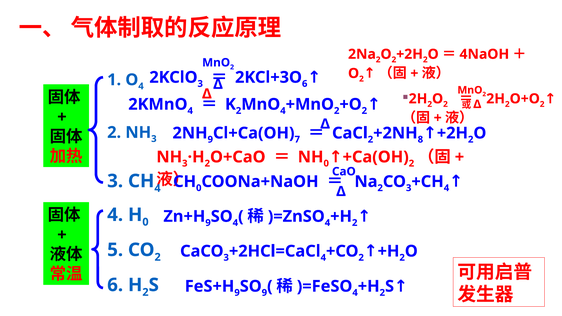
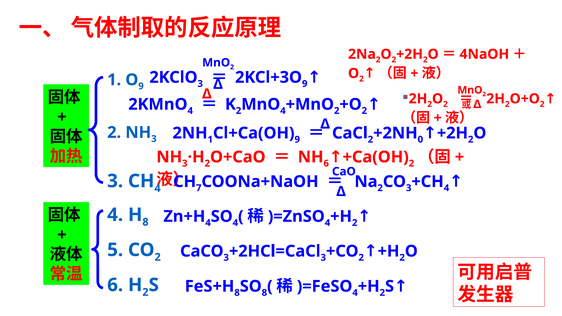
6: 6 -> 9 (305, 84)
4: 4 -> 9 (141, 86)
9: 9 -> 1 (210, 140)
7: 7 -> 9 (297, 140)
8: 8 -> 0 (420, 140)
0: 0 -> 6 (326, 163)
0: 0 -> 7 (199, 188)
0: 0 -> 8 (145, 222)
9: 9 -> 4 (208, 223)
4: 4 -> 3 (323, 258)
9: 9 -> 8 (237, 293)
9: 9 -> 8 (264, 293)
